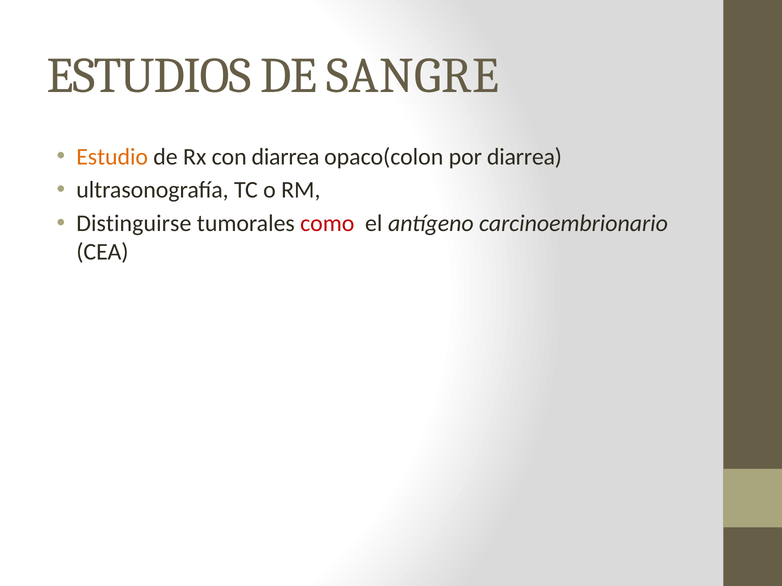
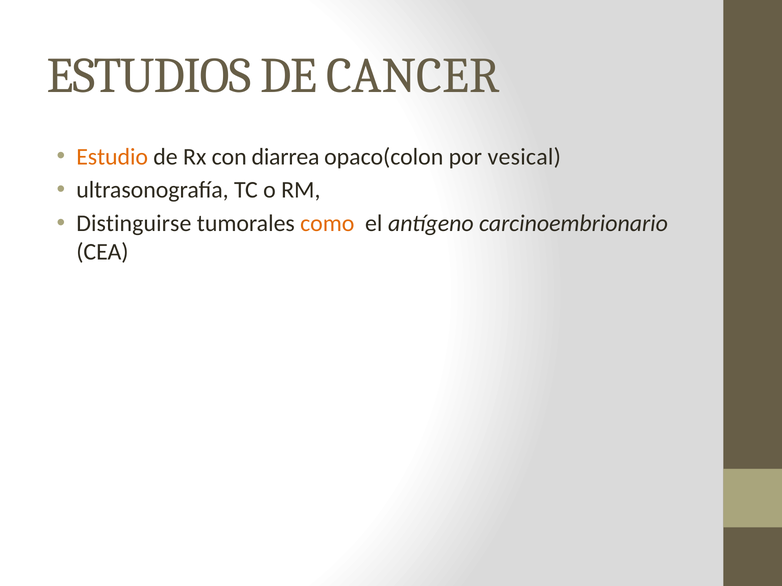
SANGRE: SANGRE -> CANCER (413, 76)
por diarrea: diarrea -> vesical (524, 157)
como colour: red -> orange (327, 224)
